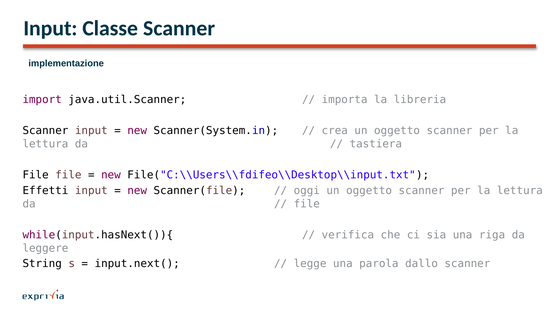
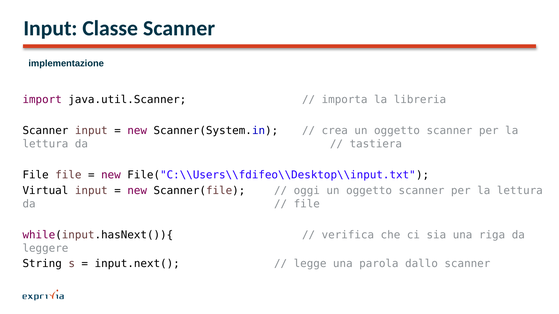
Effetti: Effetti -> Virtual (45, 191)
